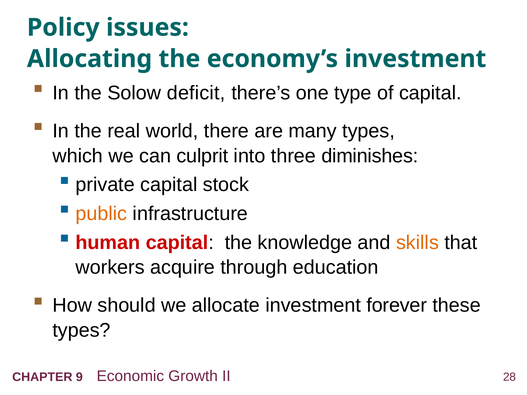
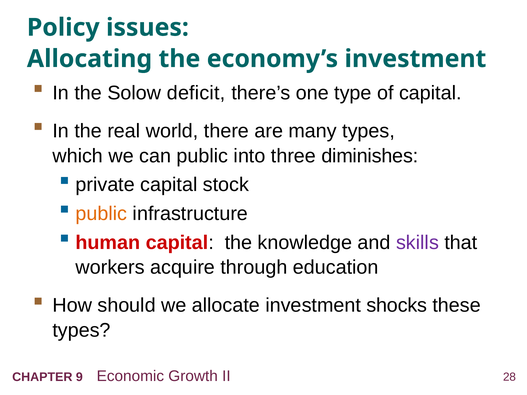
can culprit: culprit -> public (202, 156)
skills colour: orange -> purple (417, 243)
forever: forever -> shocks (397, 306)
